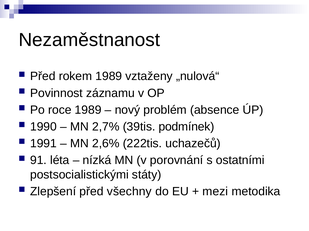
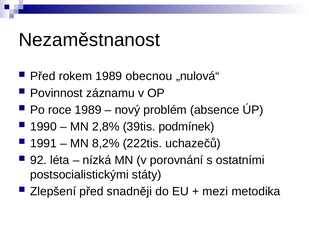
vztaženy: vztaženy -> obecnou (149, 77)
2,7%: 2,7% -> 2,8% (106, 127)
2,6%: 2,6% -> 8,2% (106, 144)
91: 91 -> 92 (38, 161)
všechny: všechny -> snadněji (129, 192)
